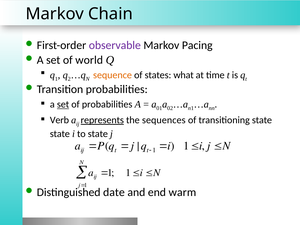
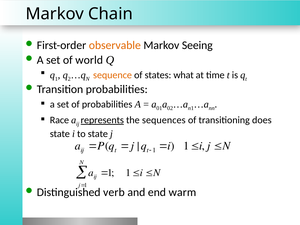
observable colour: purple -> orange (115, 45)
Pacing: Pacing -> Seeing (197, 45)
set underline: present -> none (63, 104)
Verb: Verb -> Race (59, 120)
transitioning state: state -> does (262, 120)
date: date -> verb (114, 192)
